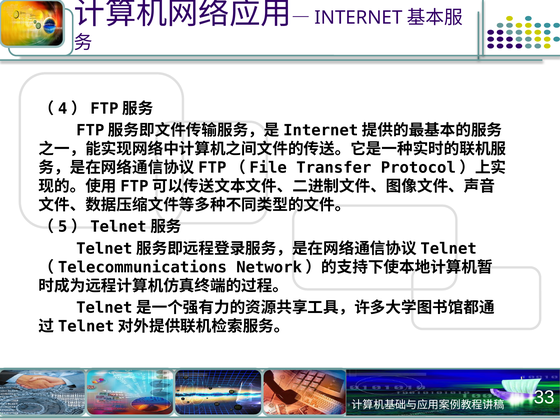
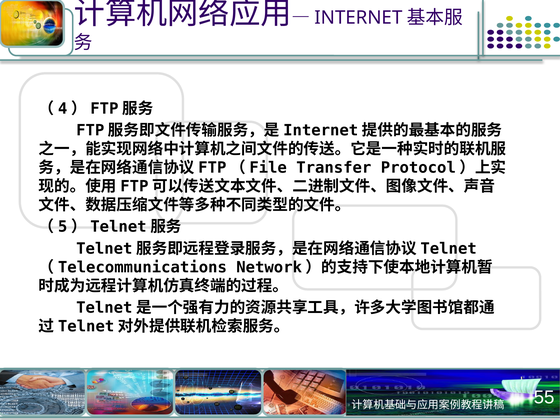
33: 33 -> 55 (544, 397)
